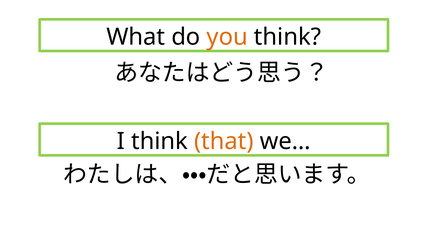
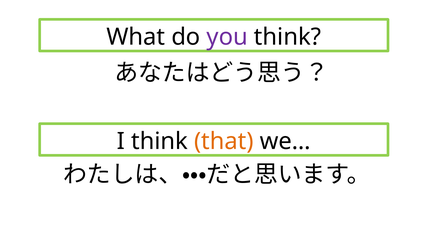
you colour: orange -> purple (227, 37)
